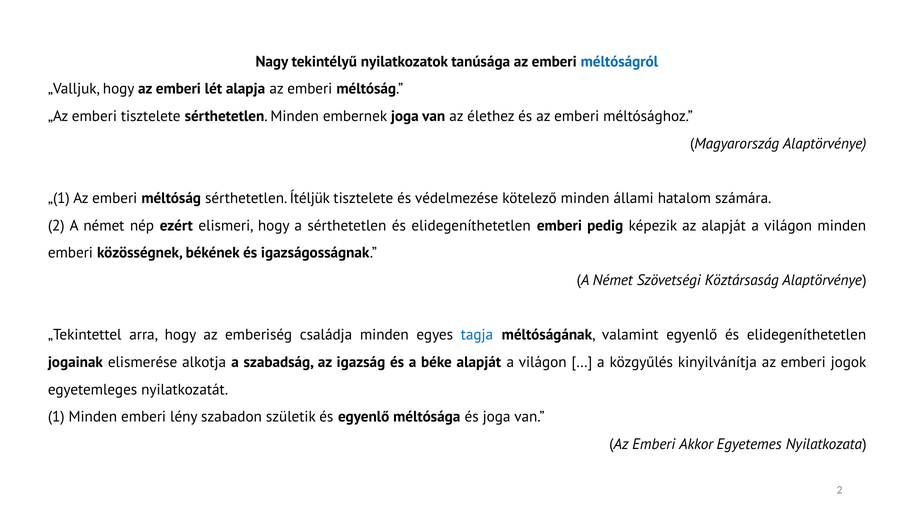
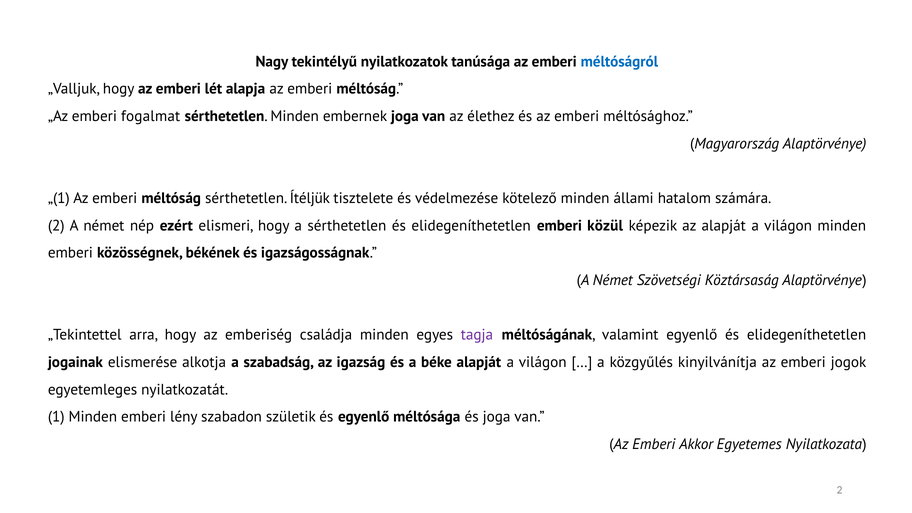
emberi tisztelete: tisztelete -> fogalmat (151, 116)
pedig: pedig -> közül (605, 226)
tagja colour: blue -> purple (477, 335)
